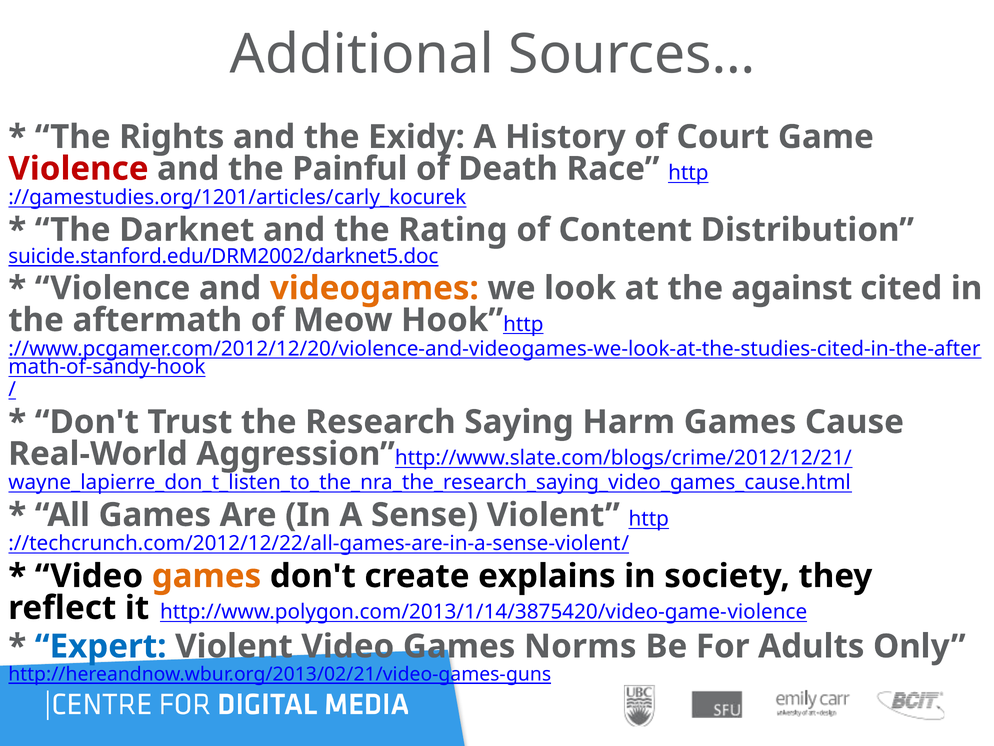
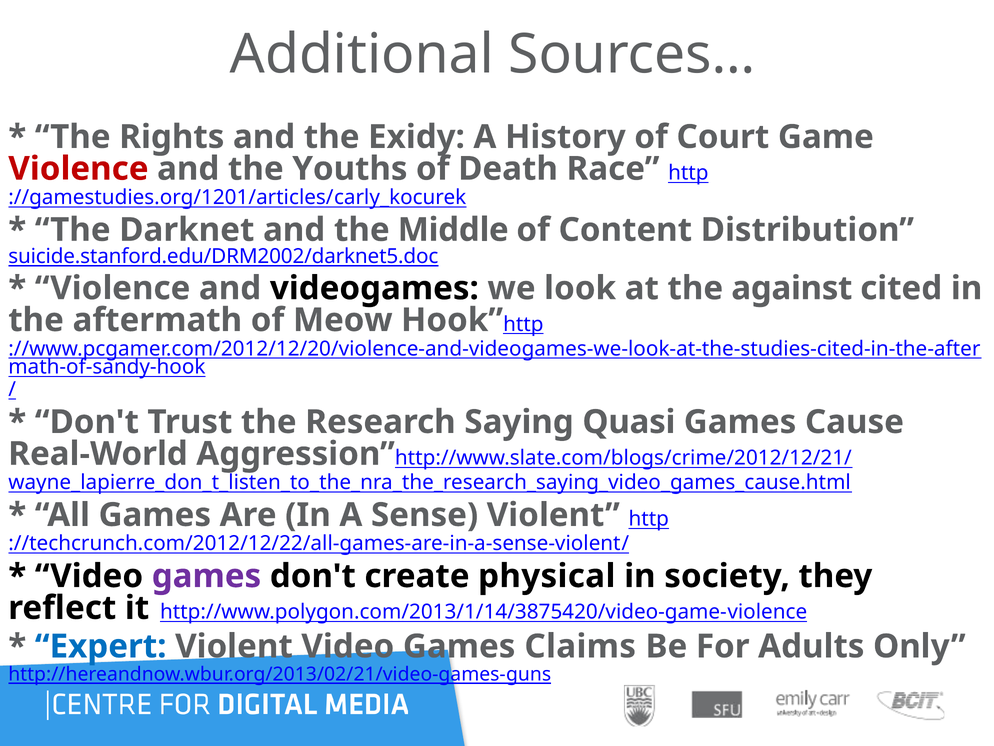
Painful: Painful -> Youths (350, 169)
Rating: Rating -> Middle (453, 230)
videogames colour: orange -> black (374, 288)
Harm: Harm -> Quasi (629, 422)
games colour: orange -> purple (206, 576)
explains: explains -> physical (547, 576)
Norms: Norms -> Claims (580, 646)
